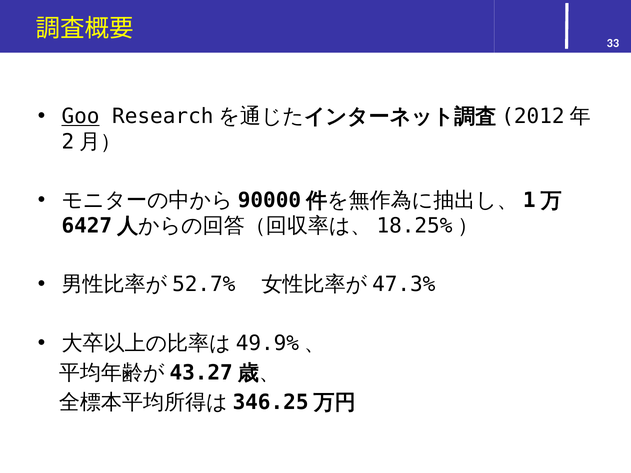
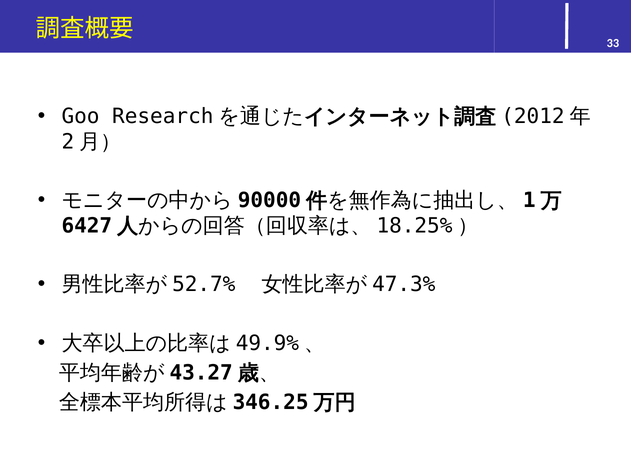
Goo underline: present -> none (81, 116)
